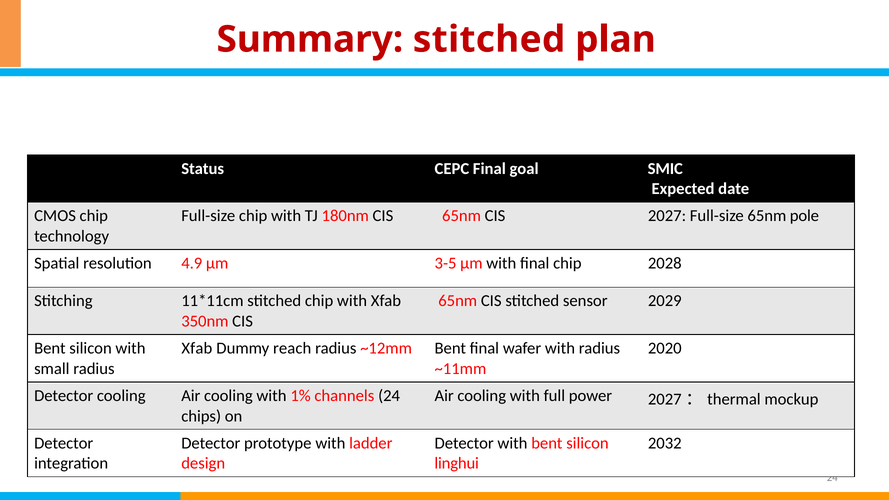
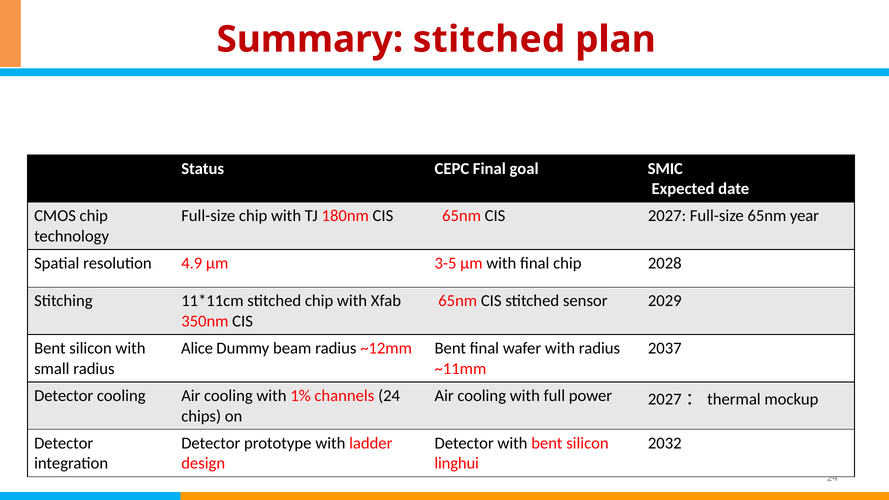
pole: pole -> year (804, 216)
Xfab: Xfab -> Alice (197, 348)
reach: reach -> beam (292, 348)
2020: 2020 -> 2037 (665, 348)
